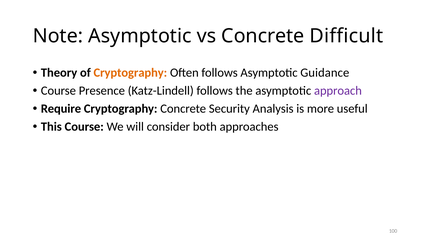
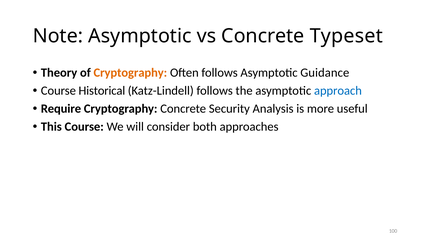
Difficult: Difficult -> Typeset (346, 36)
Presence: Presence -> Historical (102, 91)
approach colour: purple -> blue (338, 91)
